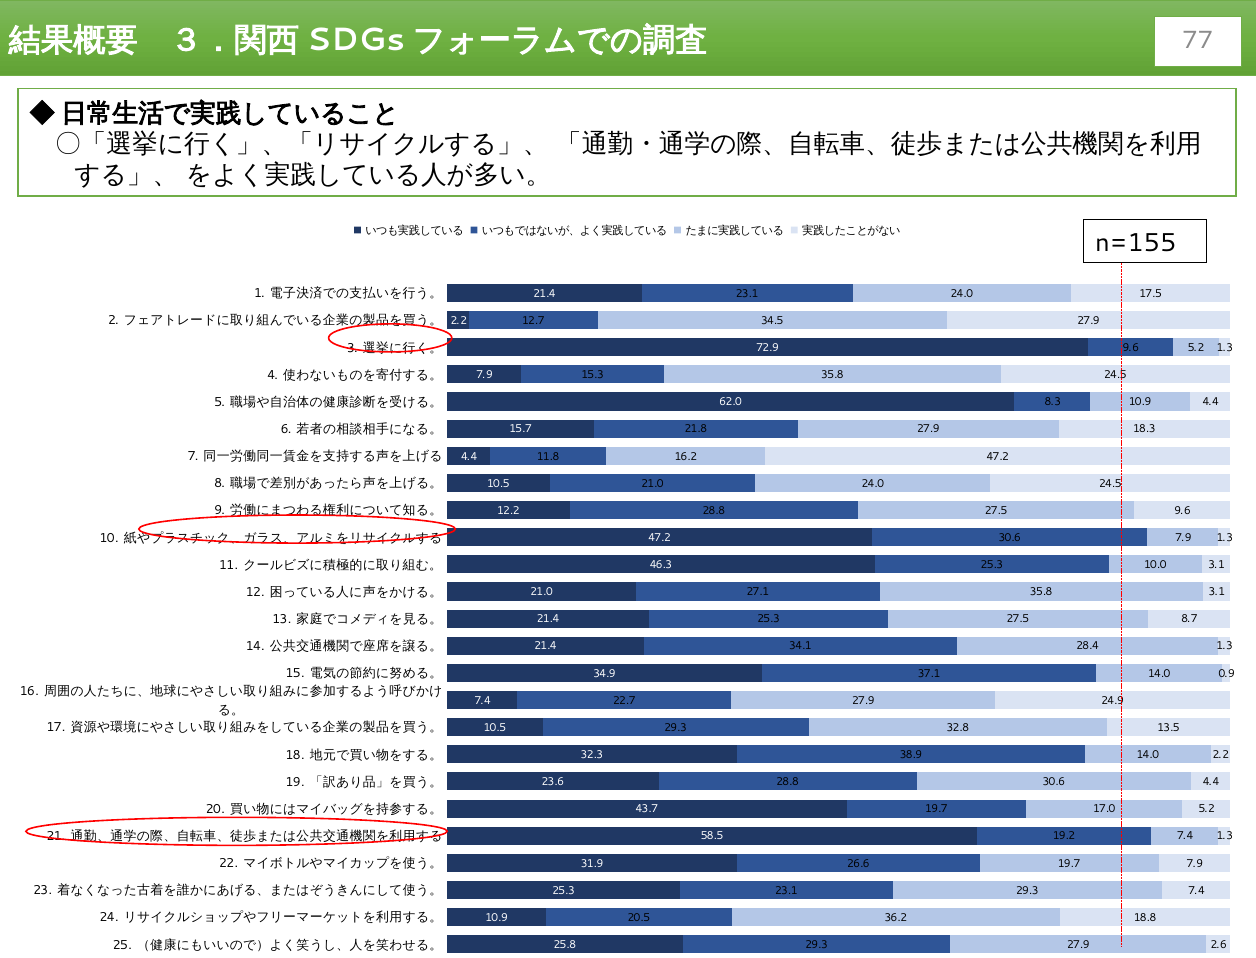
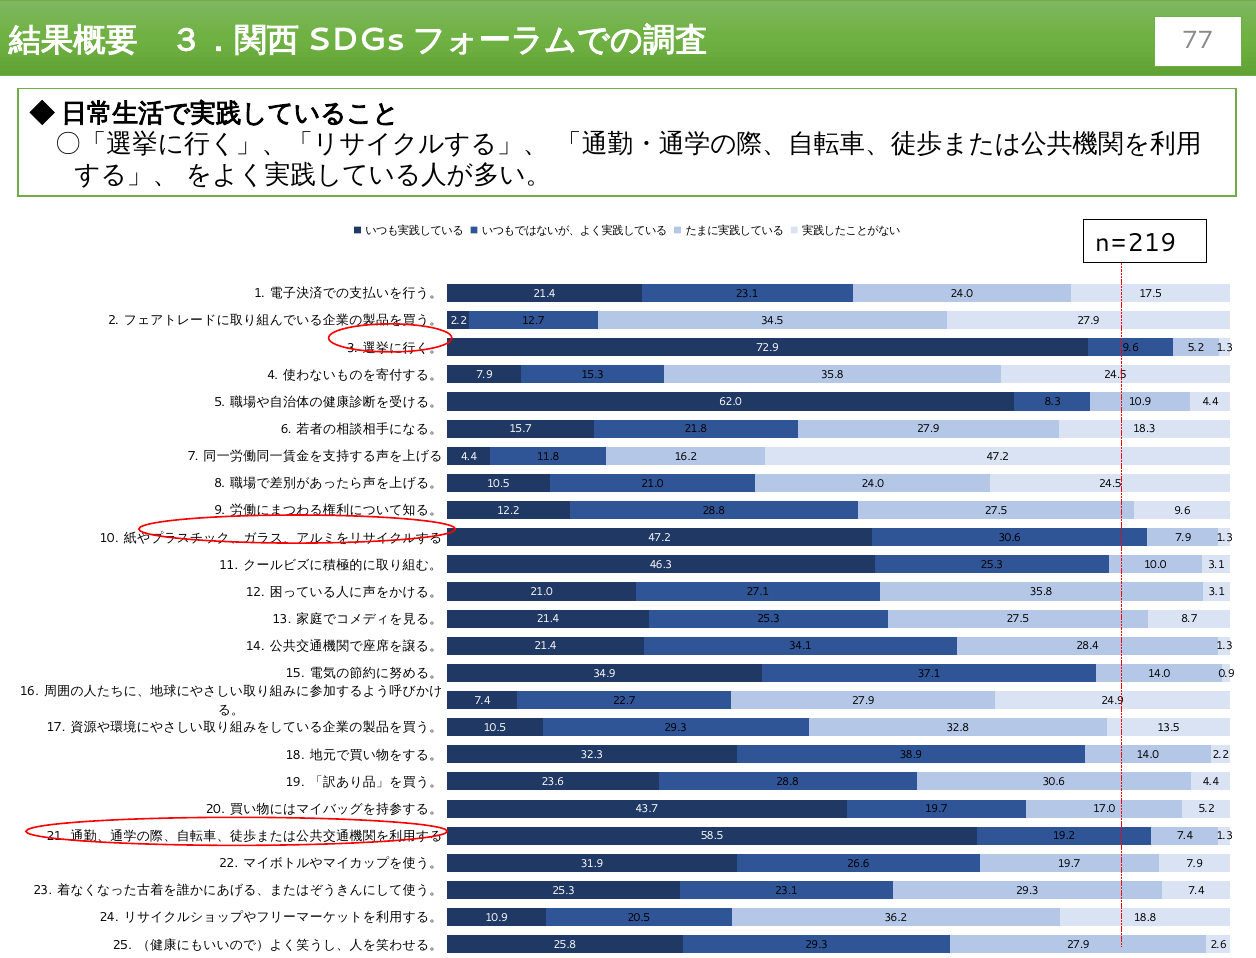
n=155: n=155 -> n=219 (1136, 243)
